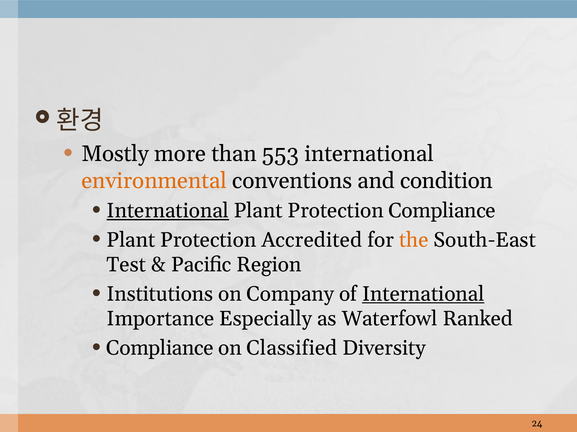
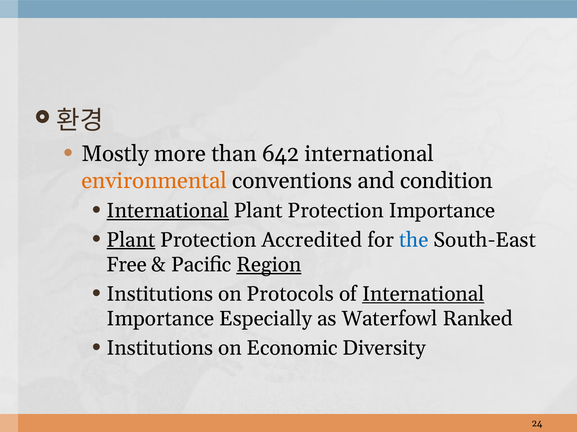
553: 553 -> 642 (281, 154)
Protection Compliance: Compliance -> Importance (442, 211)
Plant underline: none -> present (131, 240)
the colour: orange -> blue (414, 240)
Test: Test -> Free (126, 265)
Region underline: none -> present (269, 265)
Company: Company -> Protocols (290, 294)
Compliance: Compliance -> Institutions (160, 349)
Classified: Classified -> Economic (292, 349)
